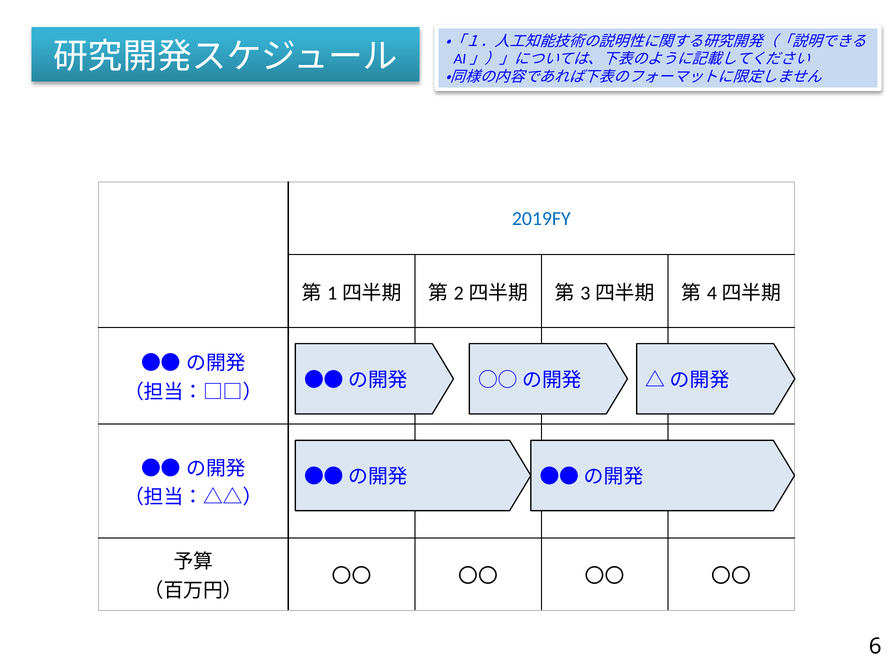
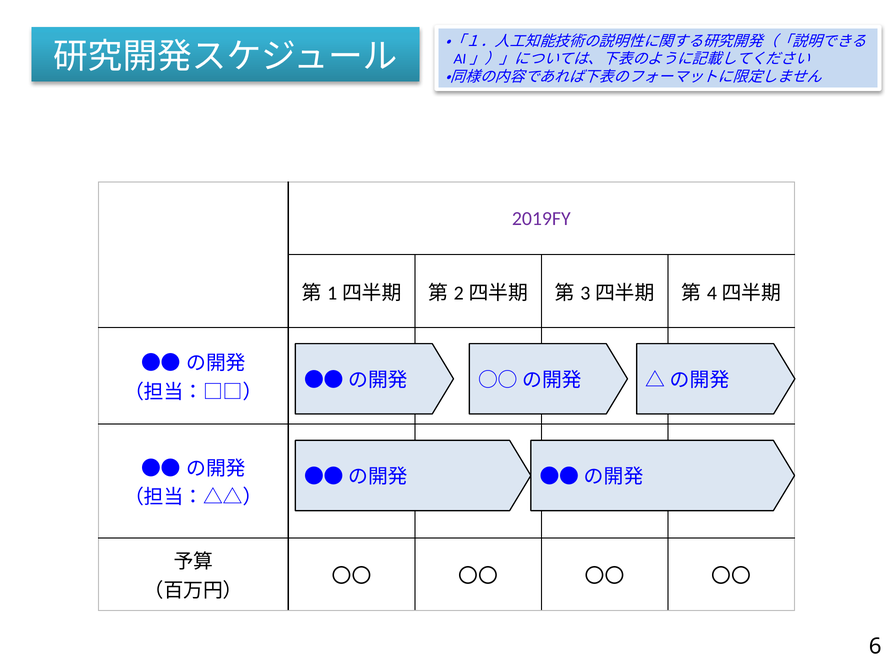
2019FY colour: blue -> purple (541, 218)
